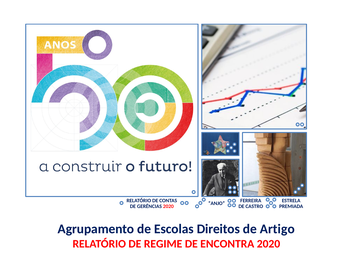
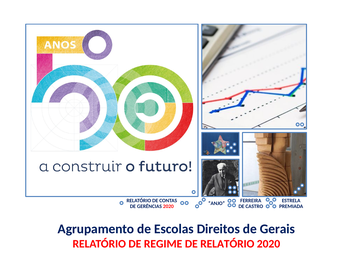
Artigo: Artigo -> Gerais (277, 229)
DE ENCONTRA: ENCONTRA -> RELATÓRIO (227, 244)
